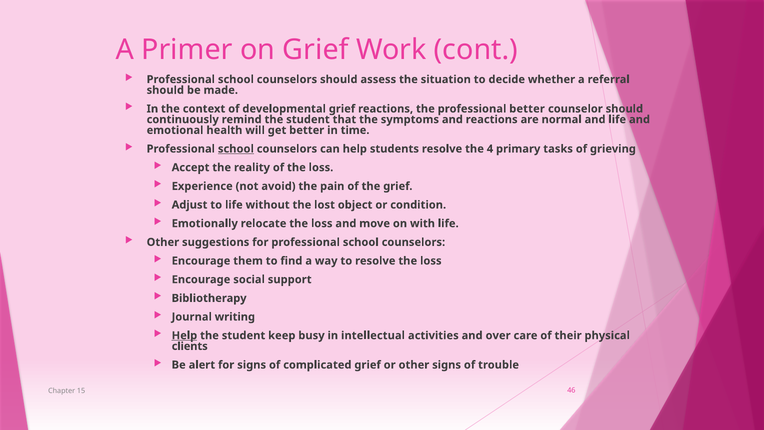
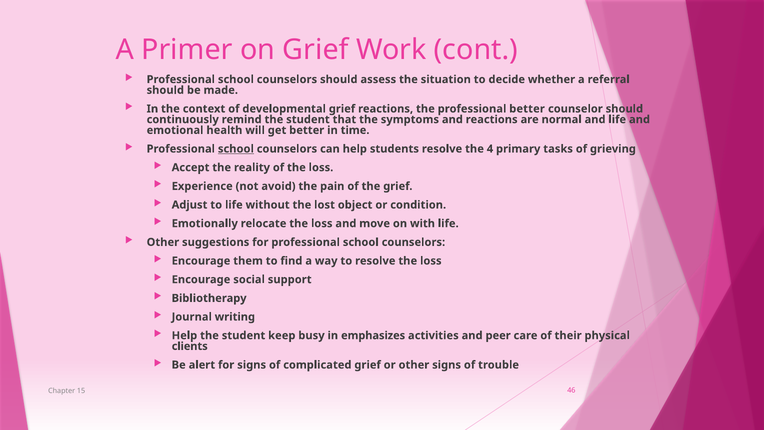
Help underline: present -> none (184, 335)
intellectual: intellectual -> emphasizes (373, 335)
over: over -> peer (498, 335)
